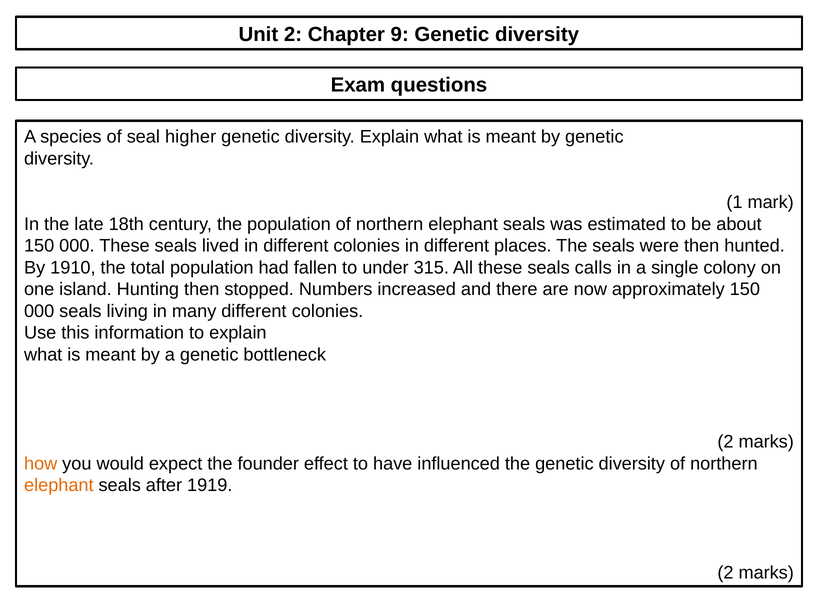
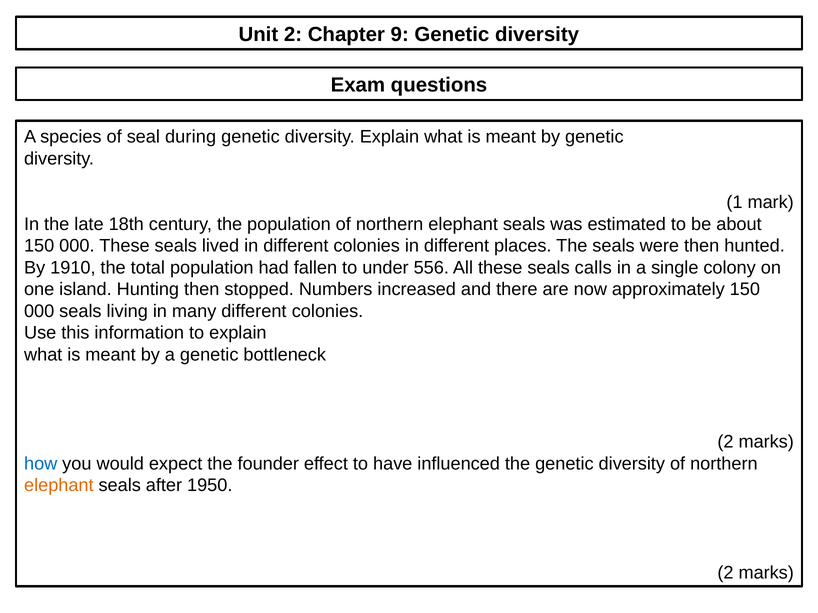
higher: higher -> during (191, 137)
315: 315 -> 556 (431, 268)
how colour: orange -> blue (41, 464)
1919: 1919 -> 1950 (210, 486)
